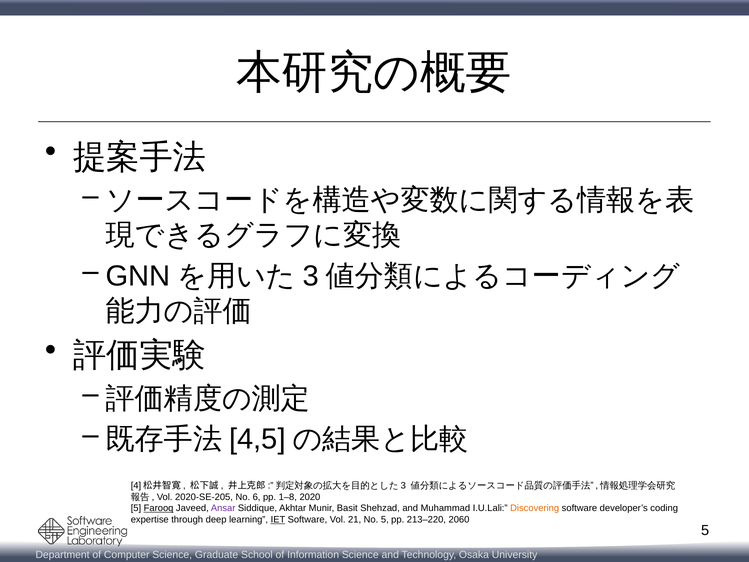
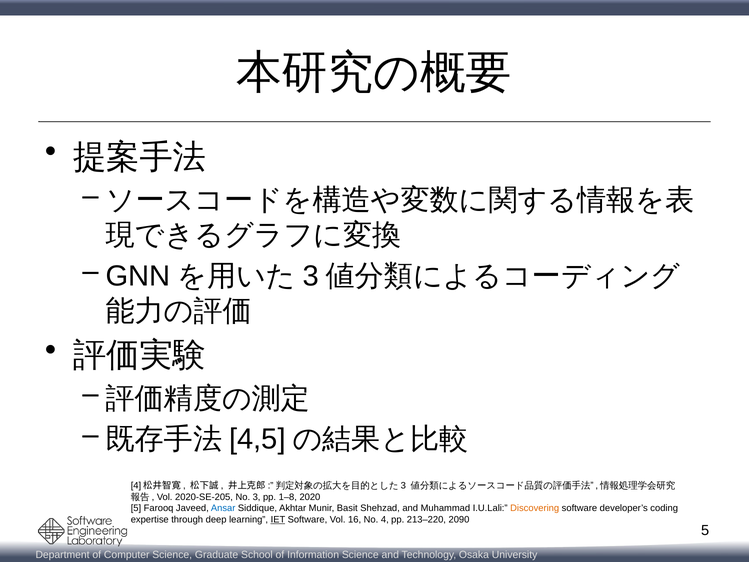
No 6: 6 -> 3 (257, 497)
Farooq underline: present -> none (159, 508)
Ansar colour: purple -> blue (223, 508)
21: 21 -> 16 (355, 519)
No 5: 5 -> 4 (385, 519)
2060: 2060 -> 2090 (459, 519)
